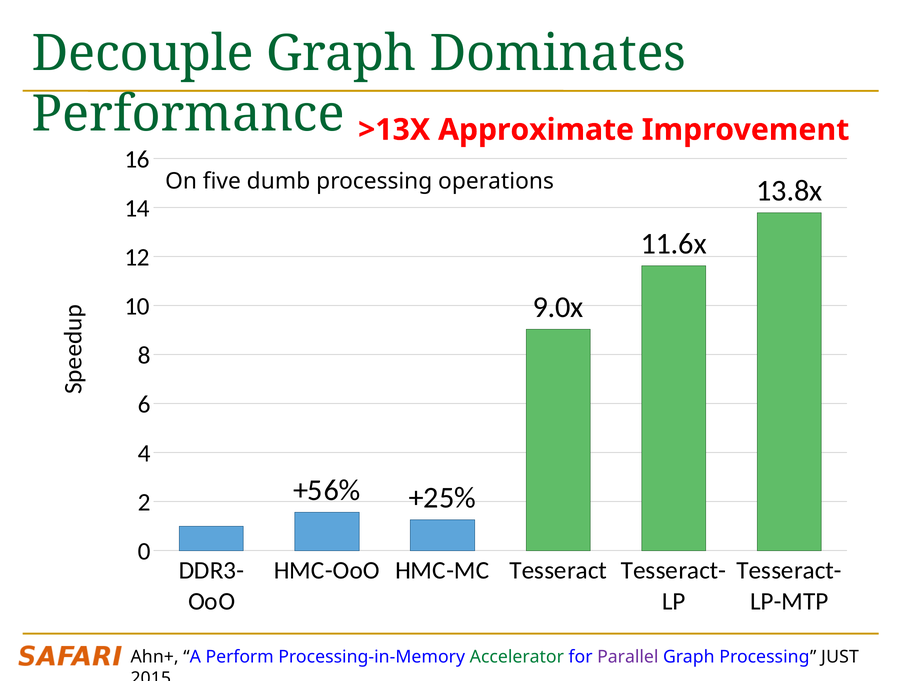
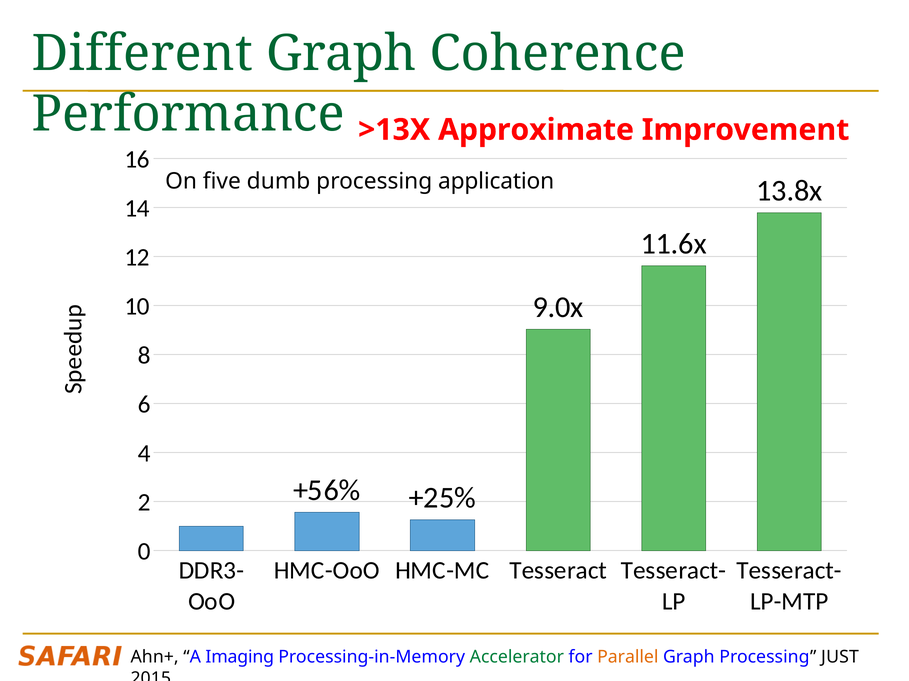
Decouple: Decouple -> Different (142, 54)
Dominates: Dominates -> Coherence (558, 54)
operations: operations -> application (496, 182)
Perform: Perform -> Imaging (240, 658)
Parallel colour: purple -> orange (628, 658)
